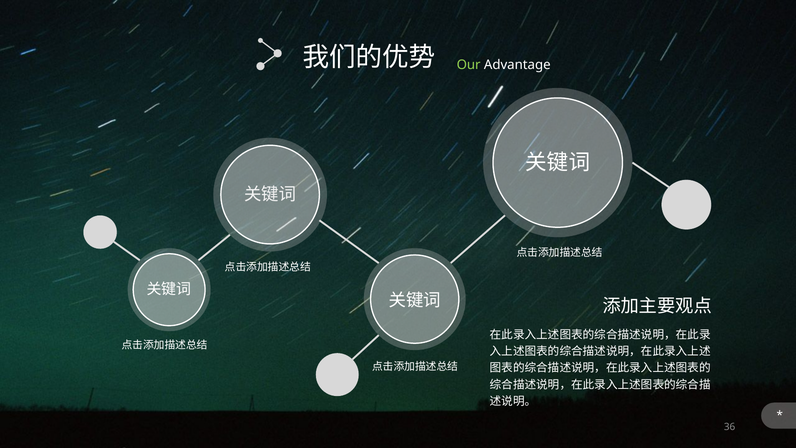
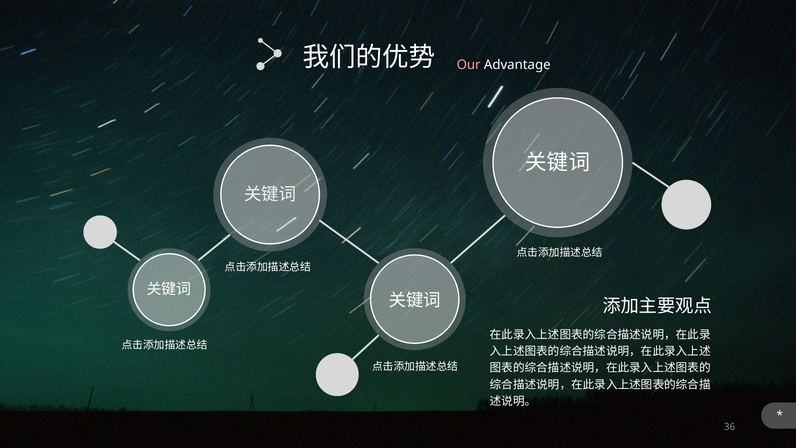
Our colour: light green -> pink (469, 65)
